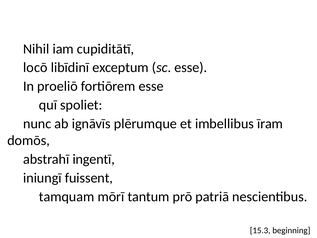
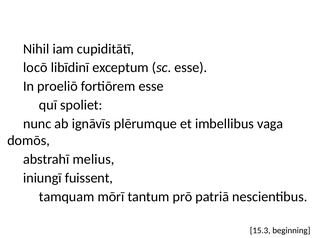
īram: īram -> vaga (270, 124)
ingentī: ingentī -> melius (94, 159)
